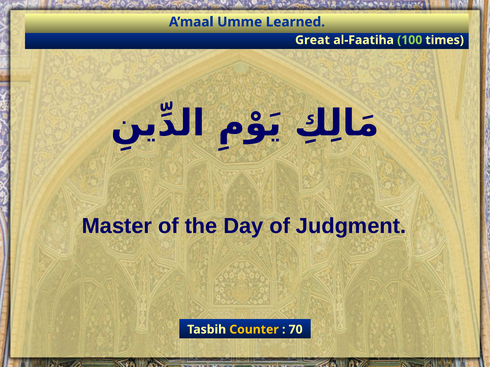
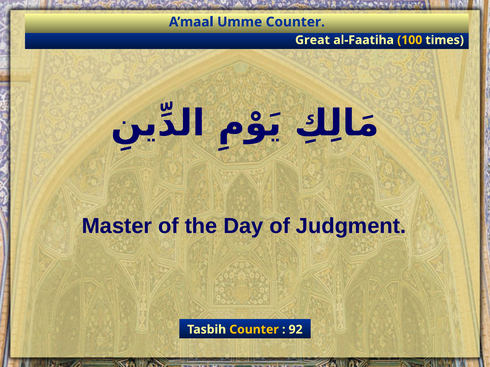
Umme Learned: Learned -> Counter (295, 22)
100 colour: light green -> yellow (410, 40)
70: 70 -> 92 (296, 330)
